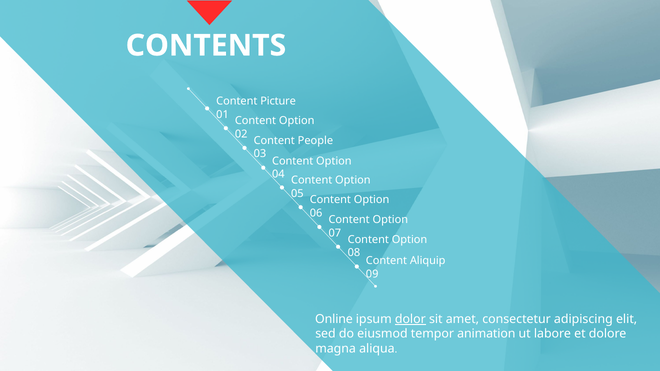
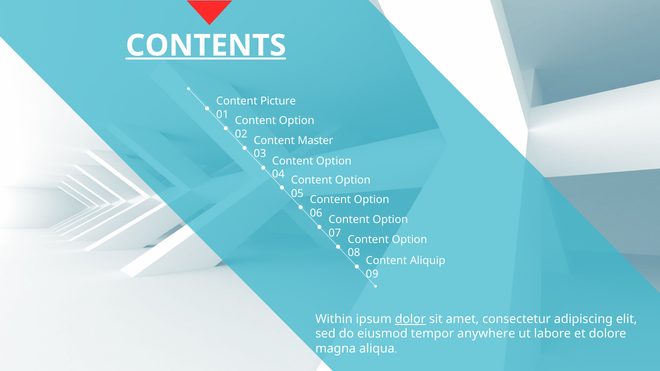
CONTENTS underline: none -> present (206, 46)
People: People -> Master (316, 141)
Online: Online -> Within (334, 319)
animation: animation -> anywhere (486, 334)
